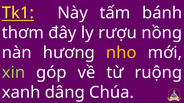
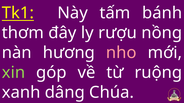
nho colour: yellow -> pink (121, 53)
